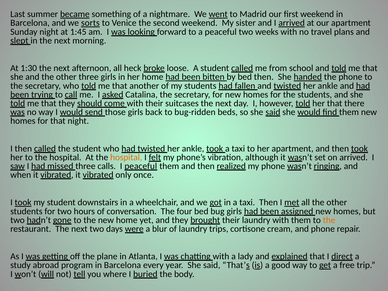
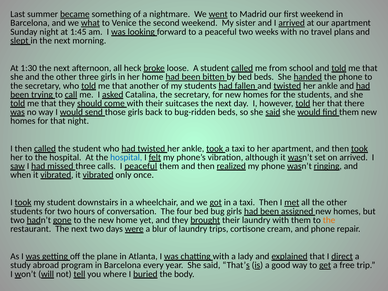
sorts: sorts -> what (90, 23)
bed then: then -> beds (264, 77)
hospital colour: orange -> blue (126, 157)
